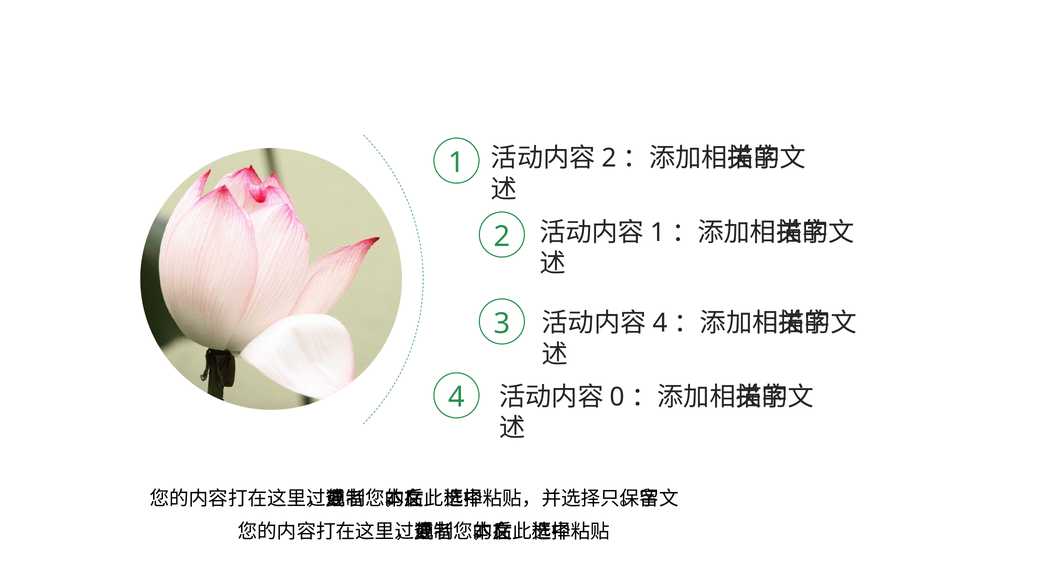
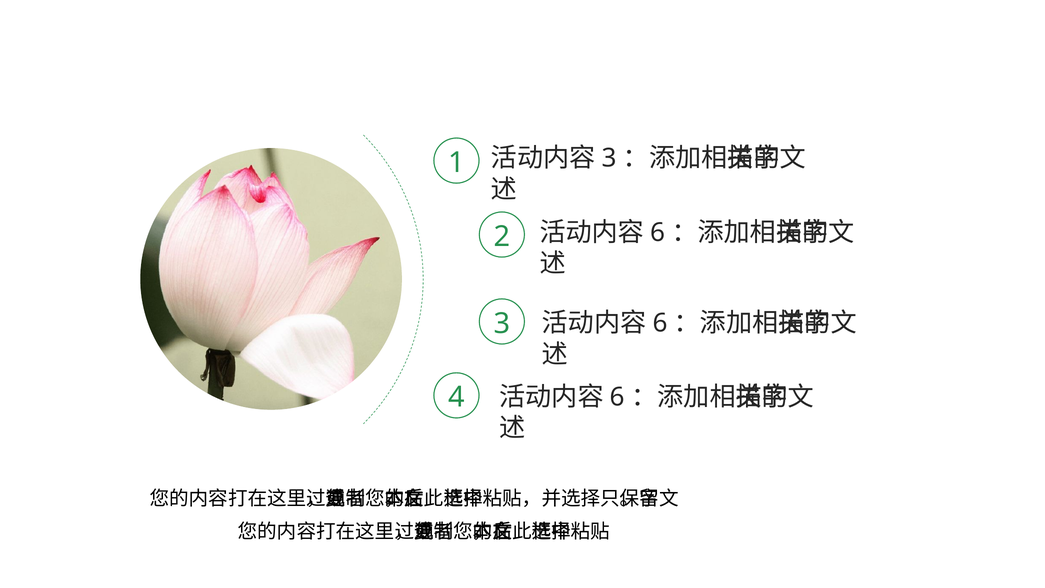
2: 2 -> 3 (609, 158)
1: 1 -> 6 (658, 232)
4: 4 -> 6 (660, 323)
0: 0 -> 6 (617, 397)
